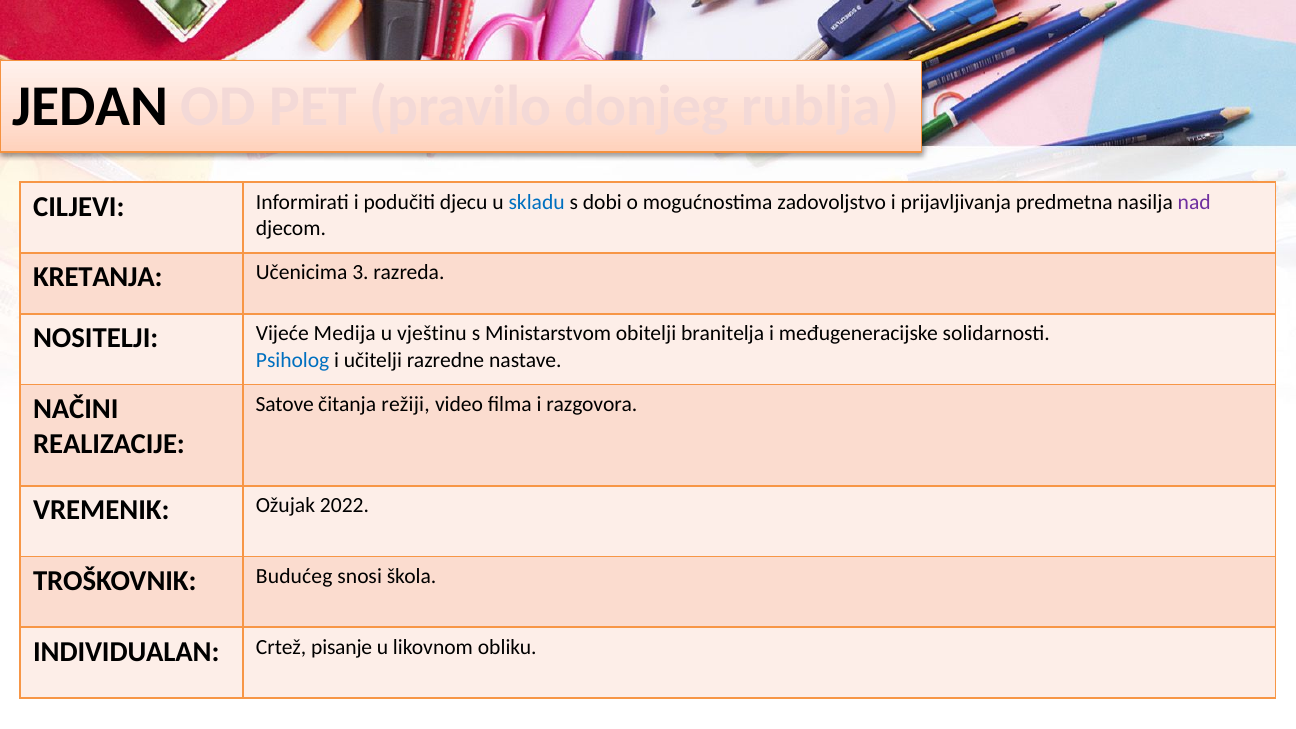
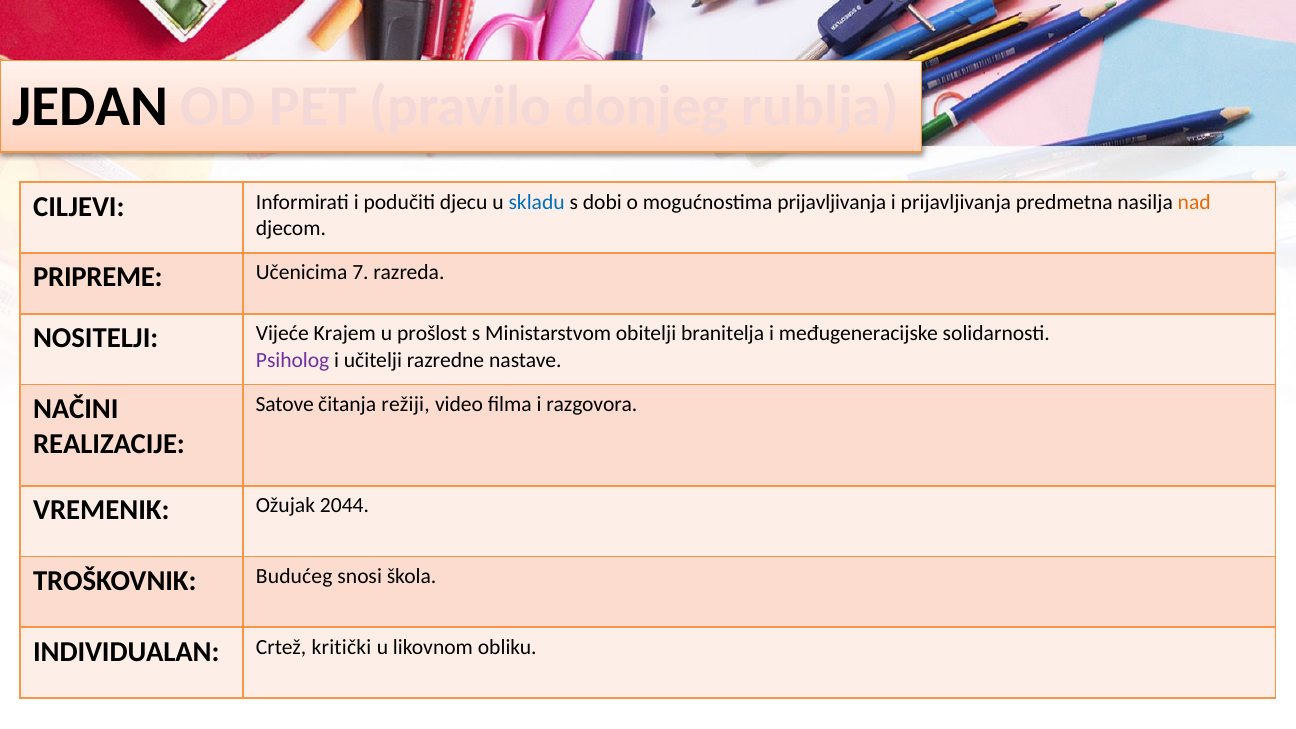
mogućnostima zadovoljstvo: zadovoljstvo -> prijavljivanja (832, 202)
nad colour: purple -> orange (1194, 202)
KRETANJA: KRETANJA -> PRIPREME (98, 277)
3: 3 -> 7 (360, 273)
Medija: Medija -> Krajem (345, 334)
vještinu: vještinu -> prošlost (432, 334)
Psiholog colour: blue -> purple (293, 360)
2022: 2022 -> 2044 (344, 506)
pisanje: pisanje -> kritički (341, 647)
